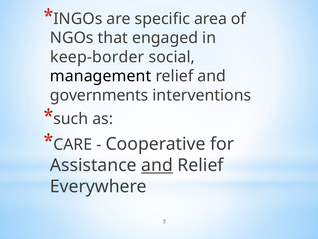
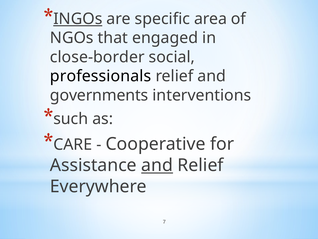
INGOs underline: none -> present (78, 19)
keep-border: keep-border -> close-border (97, 57)
management: management -> professionals (101, 76)
